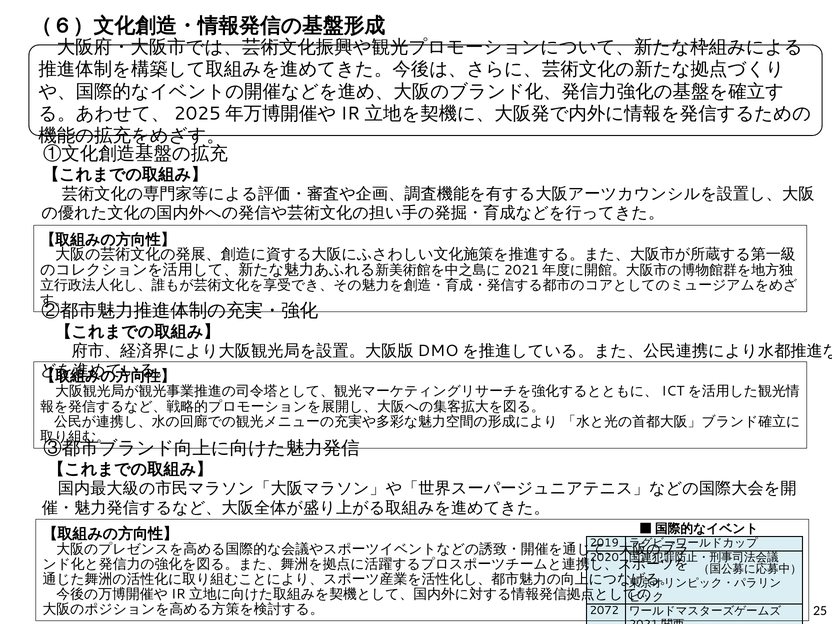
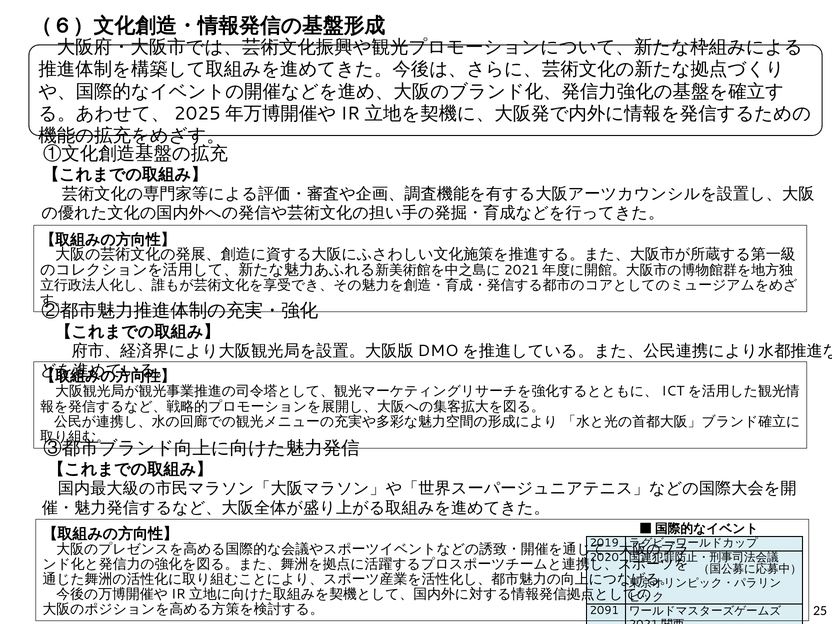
2072: 2072 -> 2091 (604, 610)
